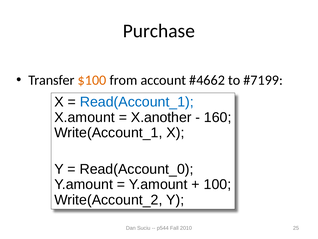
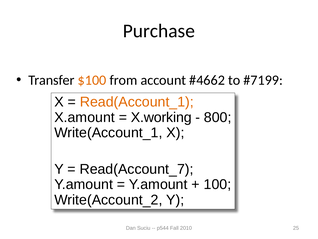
Read(Account_1 colour: blue -> orange (137, 102)
X.another: X.another -> X.working (161, 117)
160: 160 -> 800 (218, 117)
Read(Account_0: Read(Account_0 -> Read(Account_7 (137, 169)
